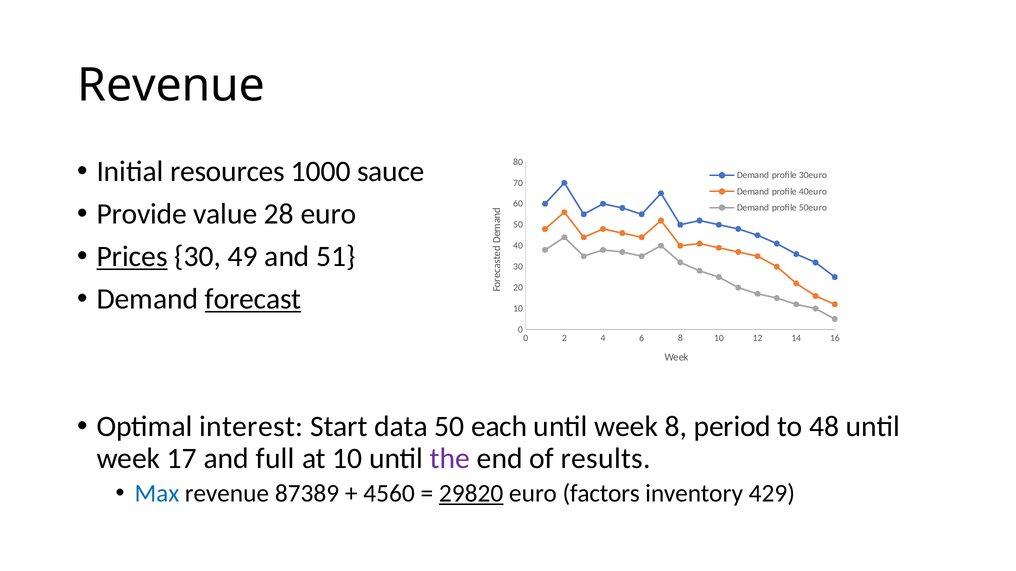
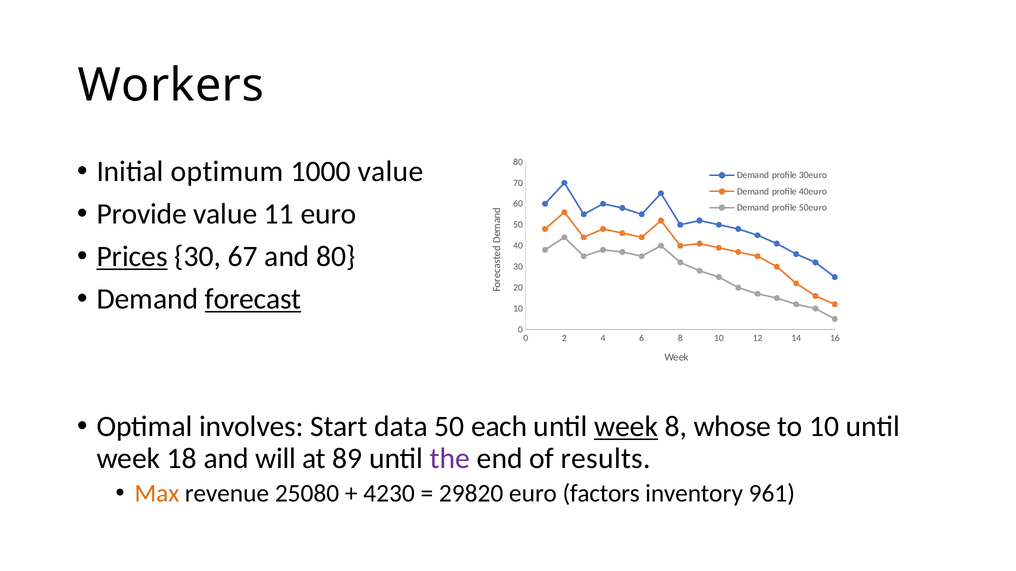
Revenue: Revenue -> Workers (171, 85)
resources: resources -> optimum (227, 172)
1000 sauce: sauce -> value (391, 172)
28: 28 -> 11 (279, 214)
49: 49 -> 67 (243, 257)
and 51: 51 -> 80 (336, 257)
interest: interest -> involves (251, 427)
week underline: none -> present (626, 427)
period: period -> whose (732, 427)
to 48: 48 -> 10 (824, 427)
17: 17 -> 18 (182, 459)
full: full -> will (276, 459)
at 10: 10 -> 89 (347, 459)
Max colour: blue -> orange (157, 494)
87389: 87389 -> 25080 (307, 494)
4560: 4560 -> 4230 (389, 494)
29820 underline: present -> none (471, 494)
429: 429 -> 961 (772, 494)
